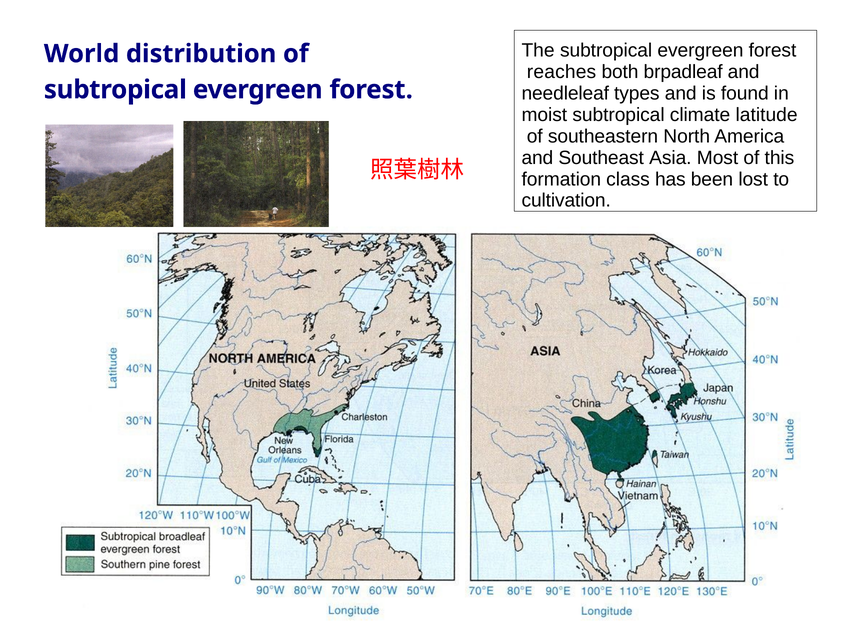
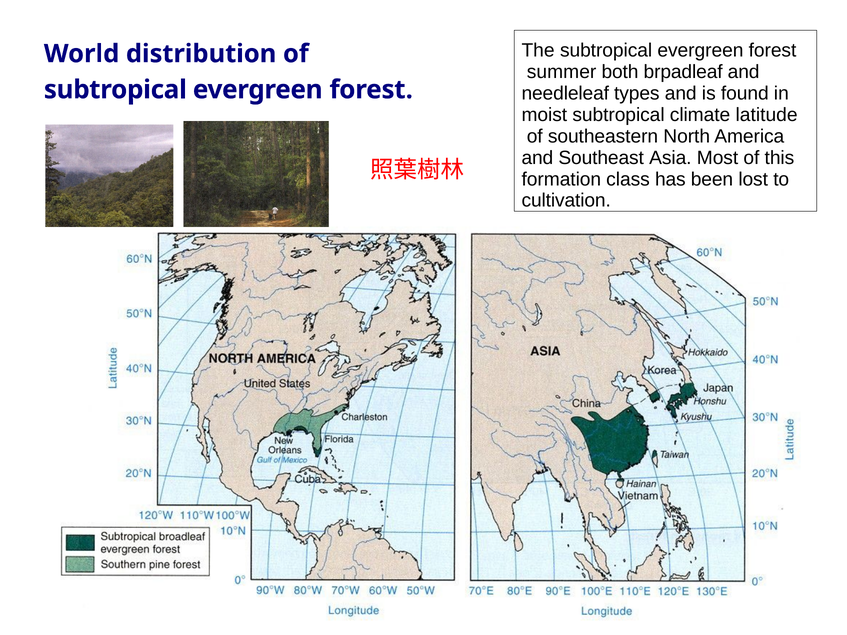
reaches: reaches -> summer (562, 72)
